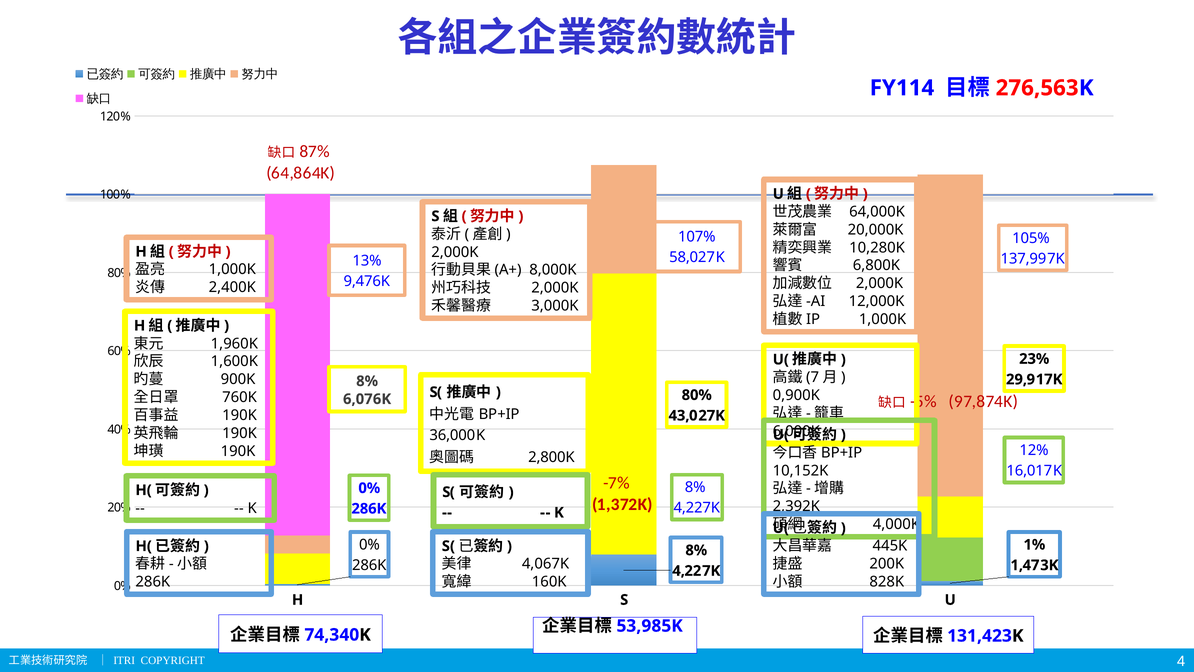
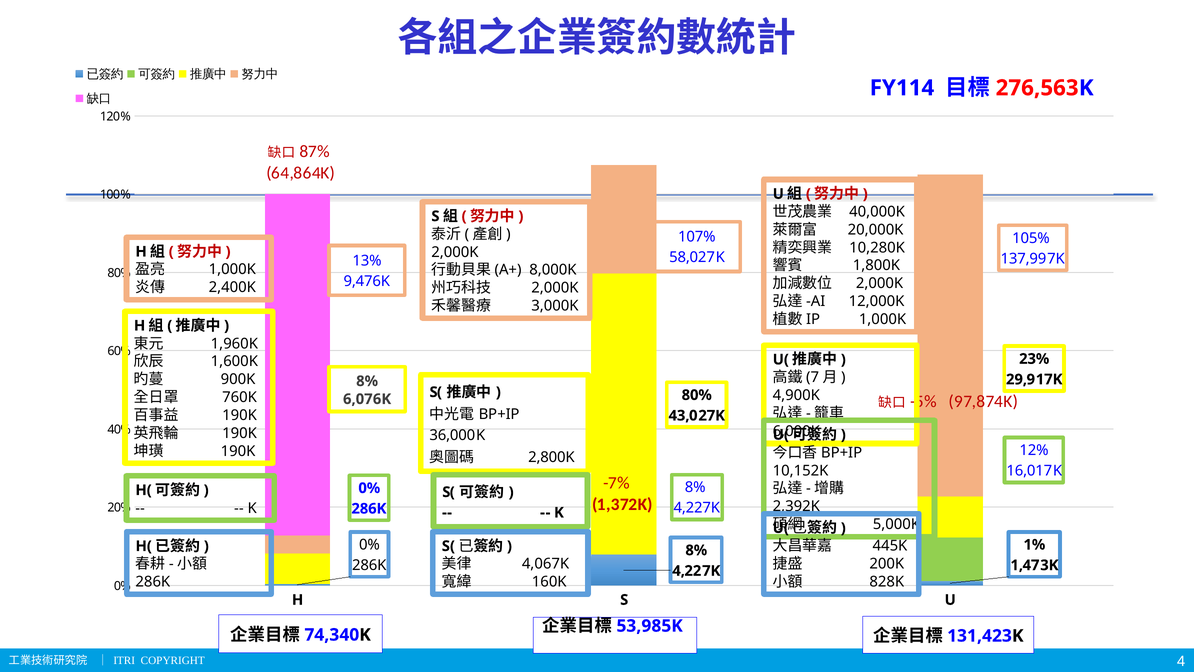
64,000K: 64,000K -> 40,000K (877, 212)
6,800K: 6,800K -> 1,800K (876, 265)
0,900K: 0,900K -> 4,900K (796, 395)
4,000K: 4,000K -> 5,000K (896, 524)
